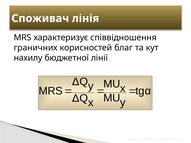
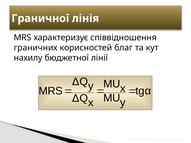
Споживач: Споживач -> Граничної (40, 18)
